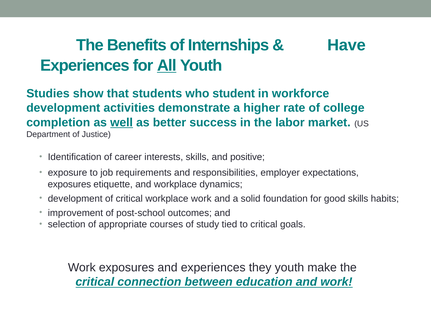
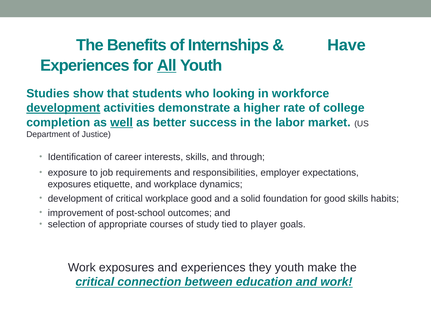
student: student -> looking (234, 94)
development underline: none -> present (63, 108)
positive: positive -> through (247, 157)
workplace work: work -> good (201, 199)
to critical: critical -> player (264, 225)
